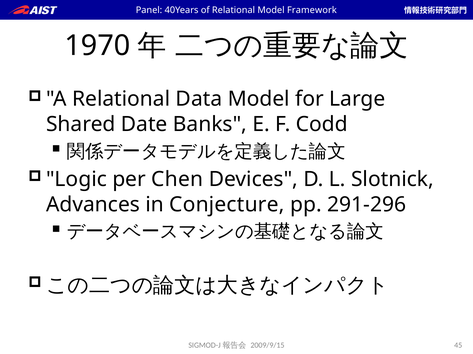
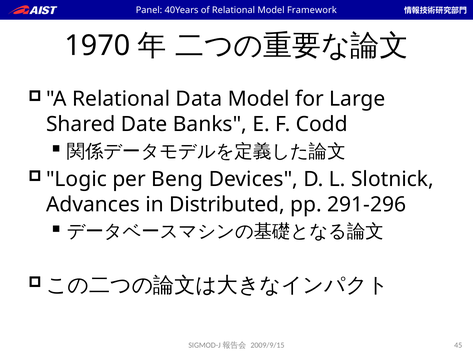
Chen: Chen -> Beng (177, 180)
Conjecture: Conjecture -> Distributed (227, 205)
